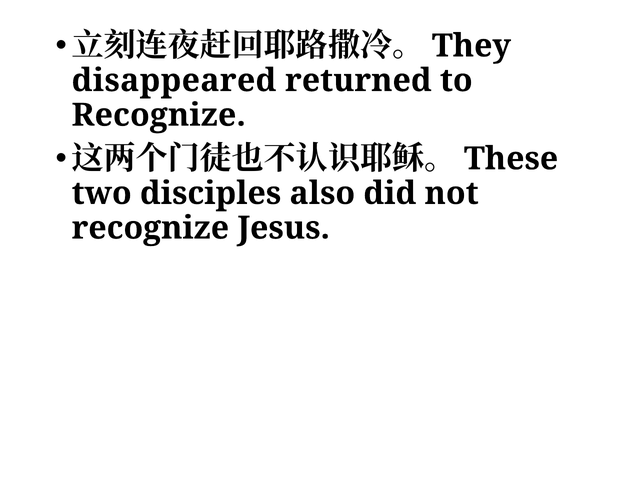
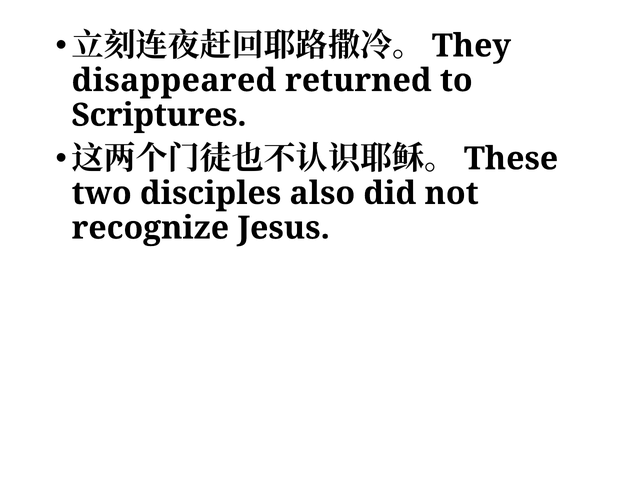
Recognize: Recognize -> Scriptures (159, 115)
